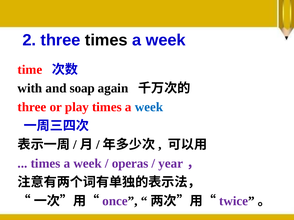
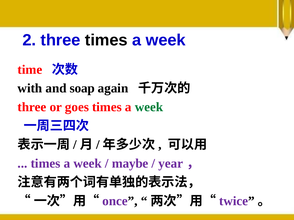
play: play -> goes (77, 107)
week colour: blue -> green (149, 107)
operas: operas -> maybe (130, 164)
